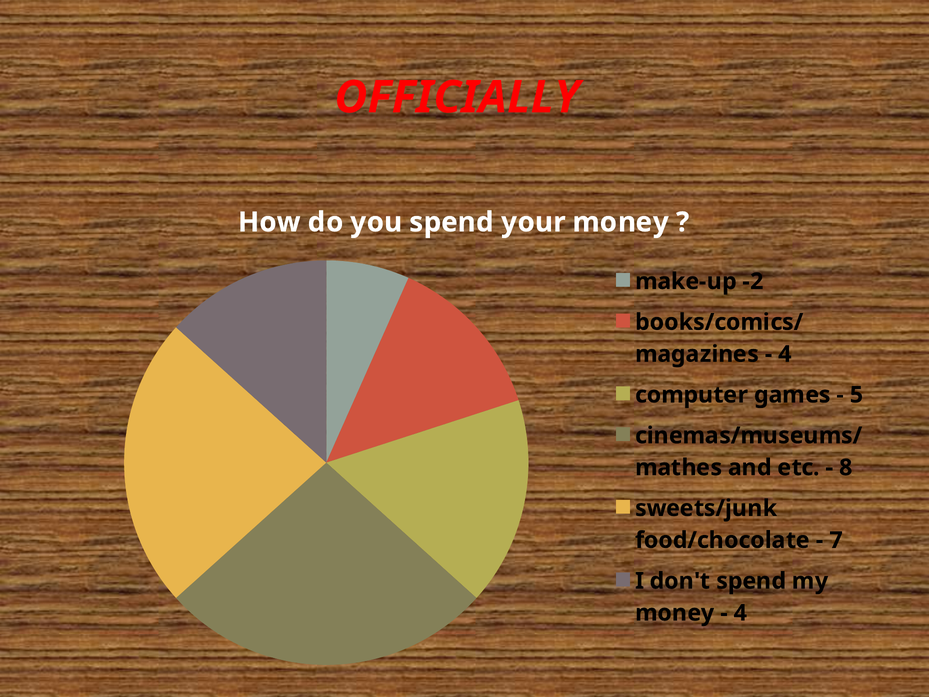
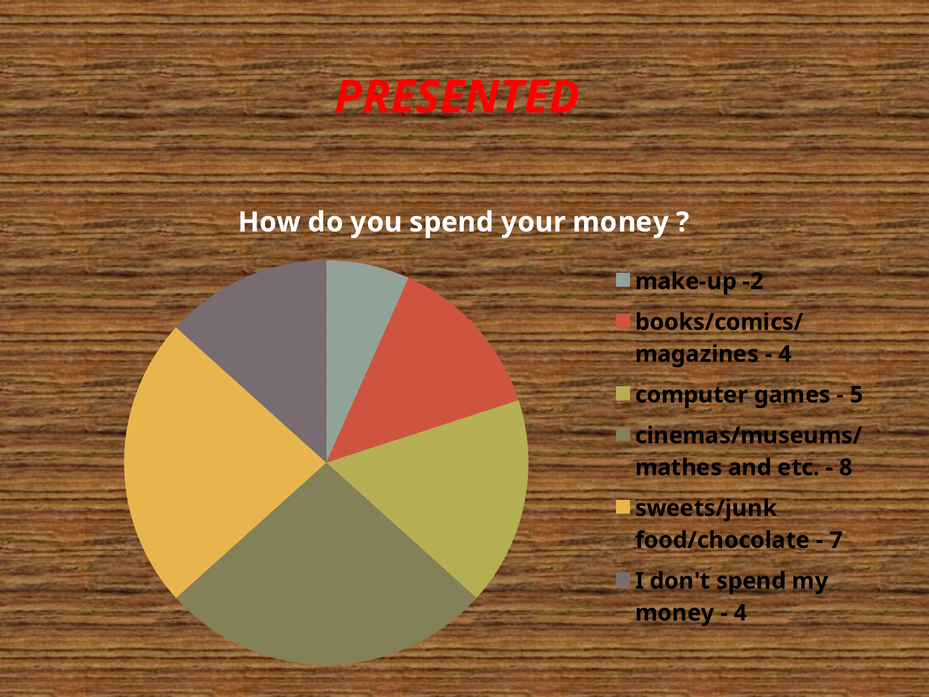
OFFICIALLY: OFFICIALLY -> PRESENTED (457, 97)
